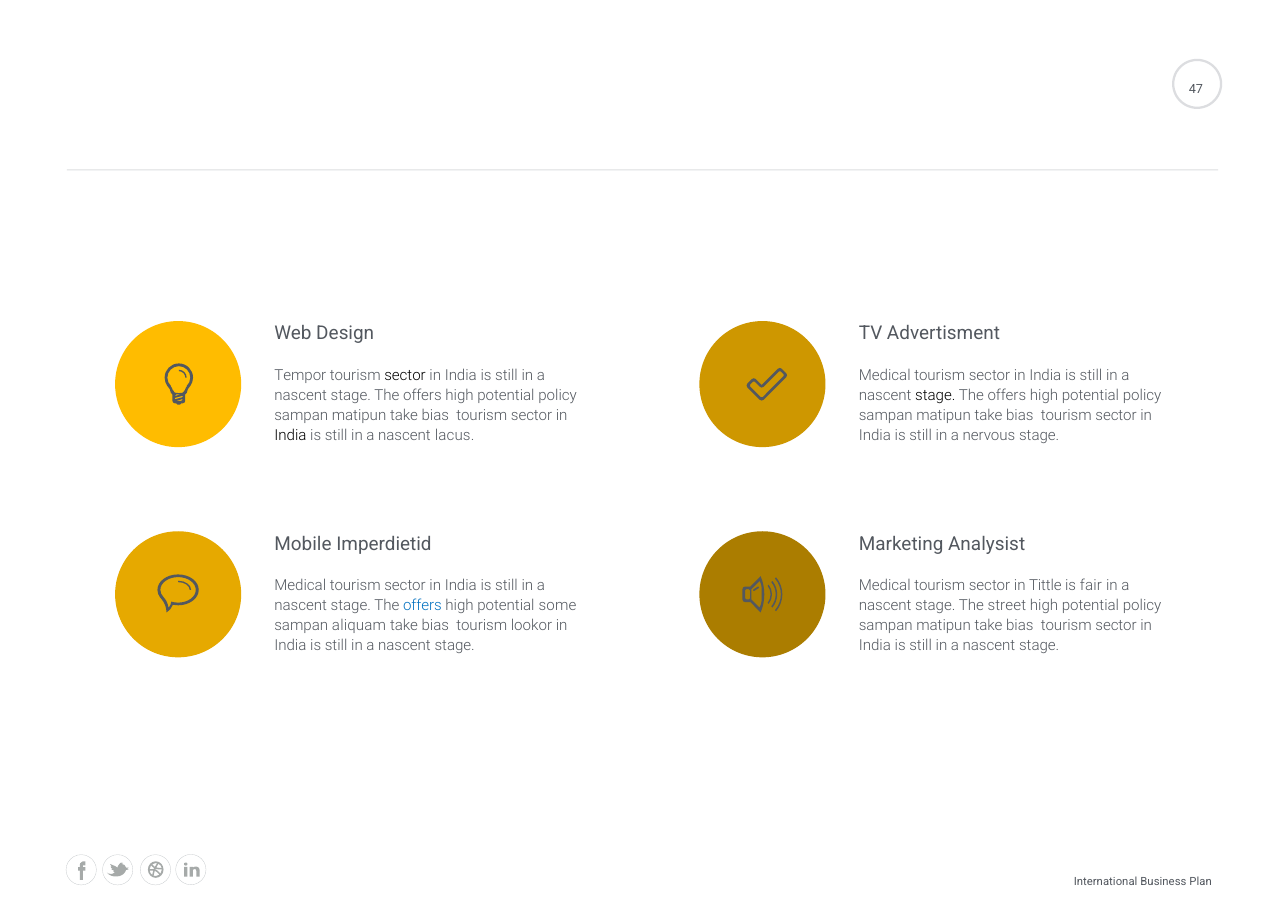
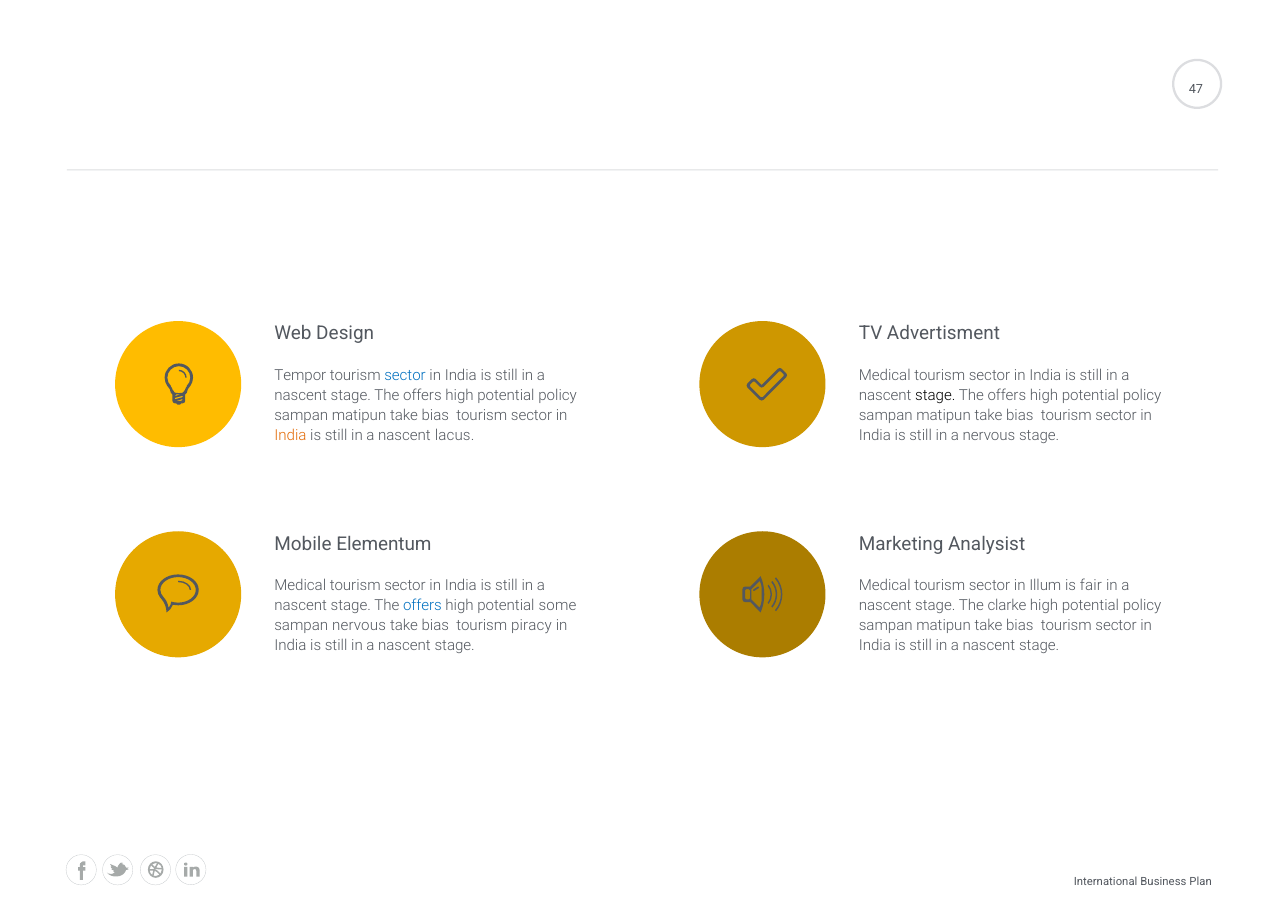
sector colour: black -> blue (405, 375)
India colour: black -> orange (290, 435)
Imperdietid: Imperdietid -> Elementum (384, 544)
Tittle: Tittle -> Illum (1045, 586)
street: street -> clarke (1007, 606)
sampan aliquam: aliquam -> nervous (359, 626)
lookor: lookor -> piracy (531, 626)
